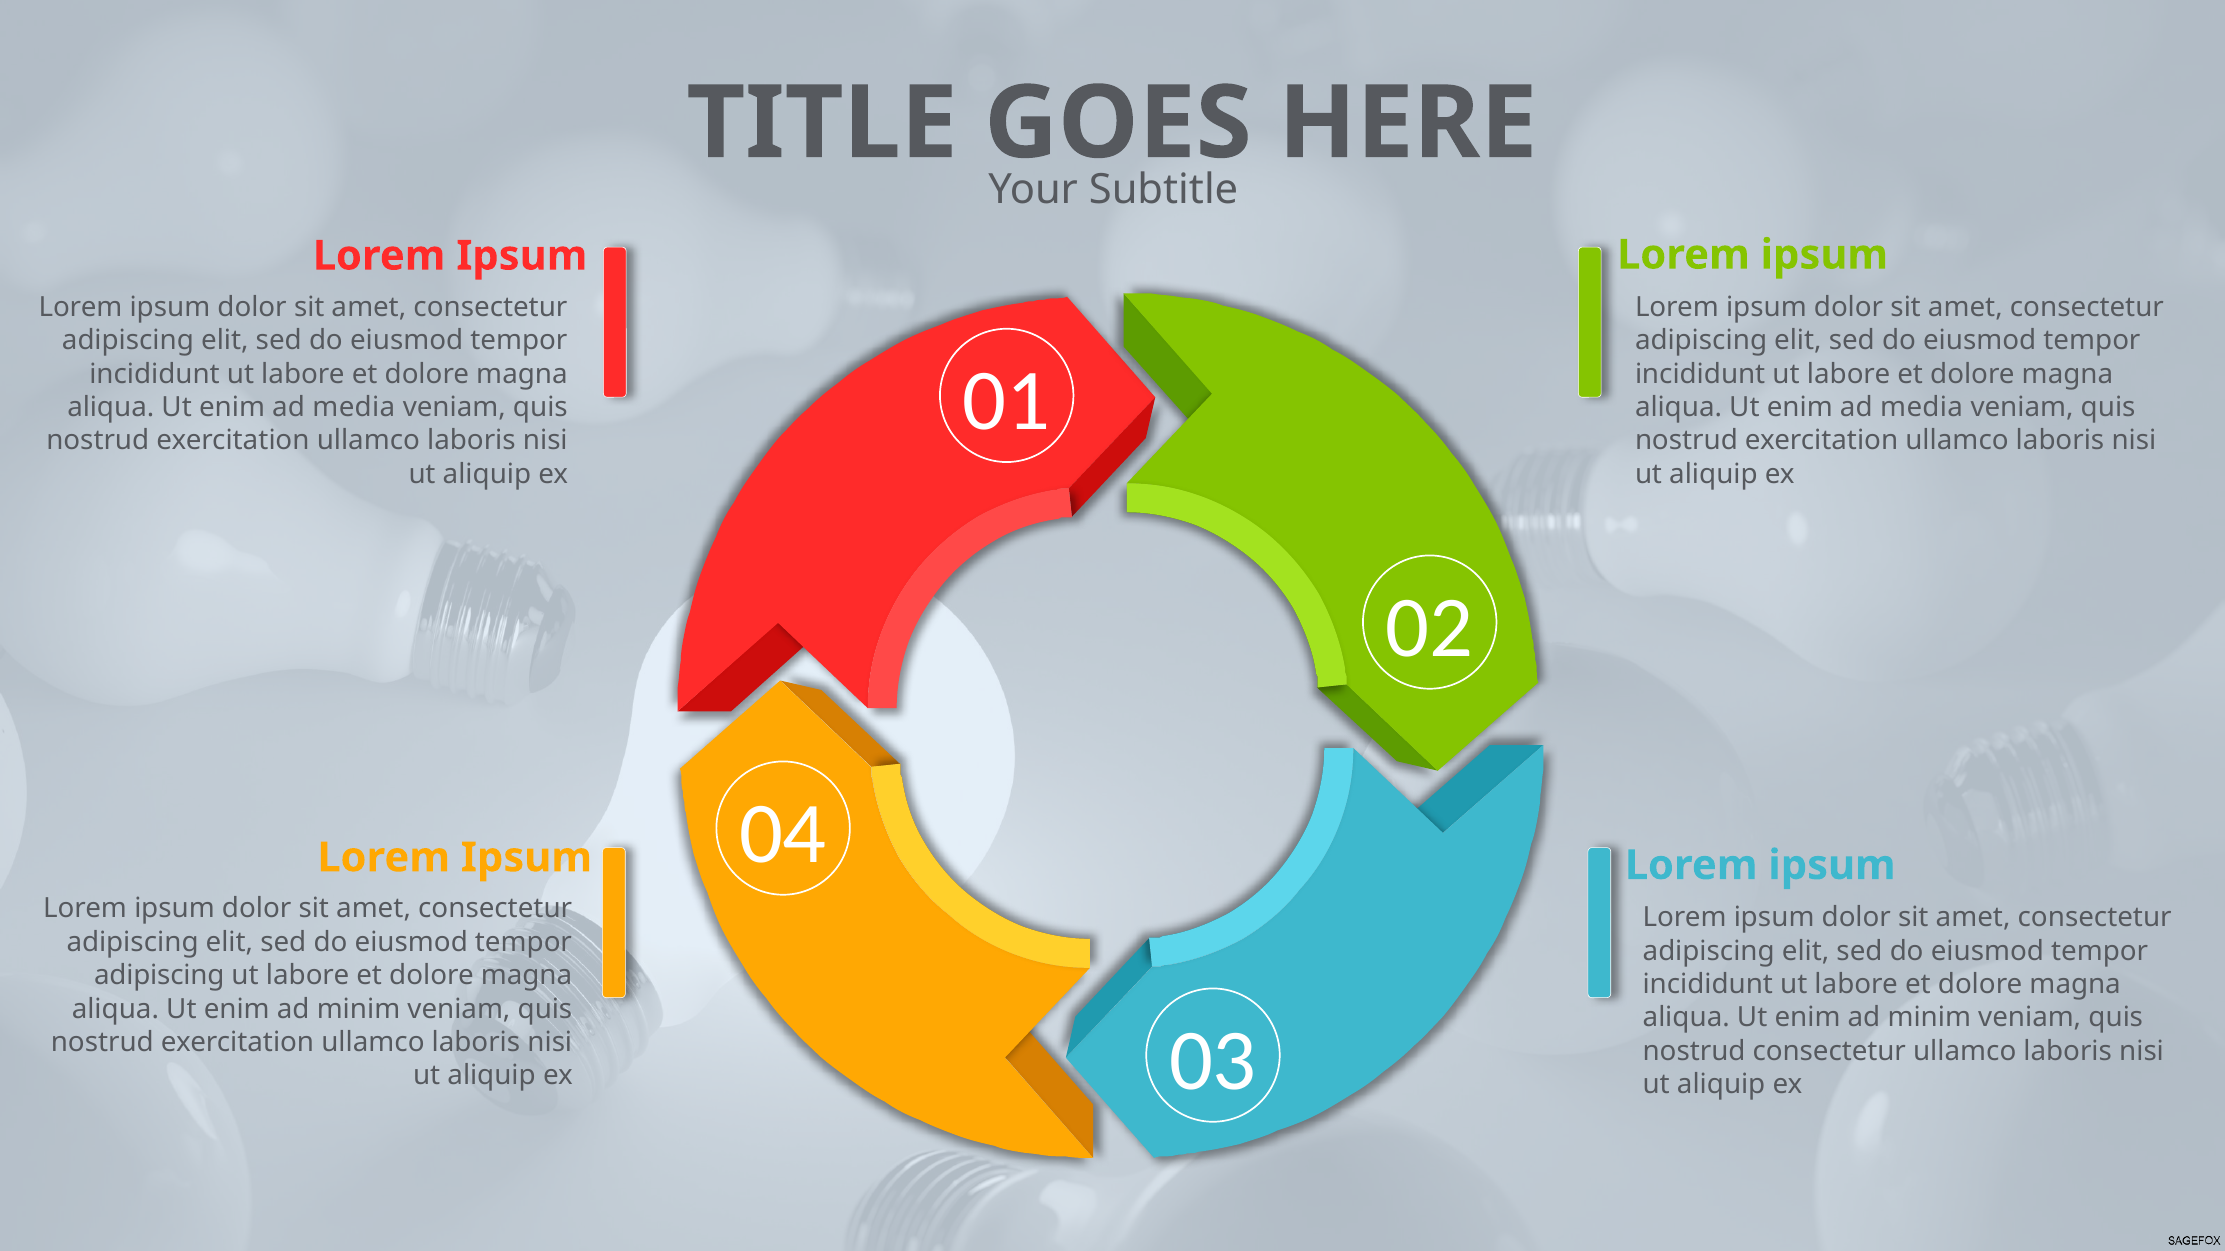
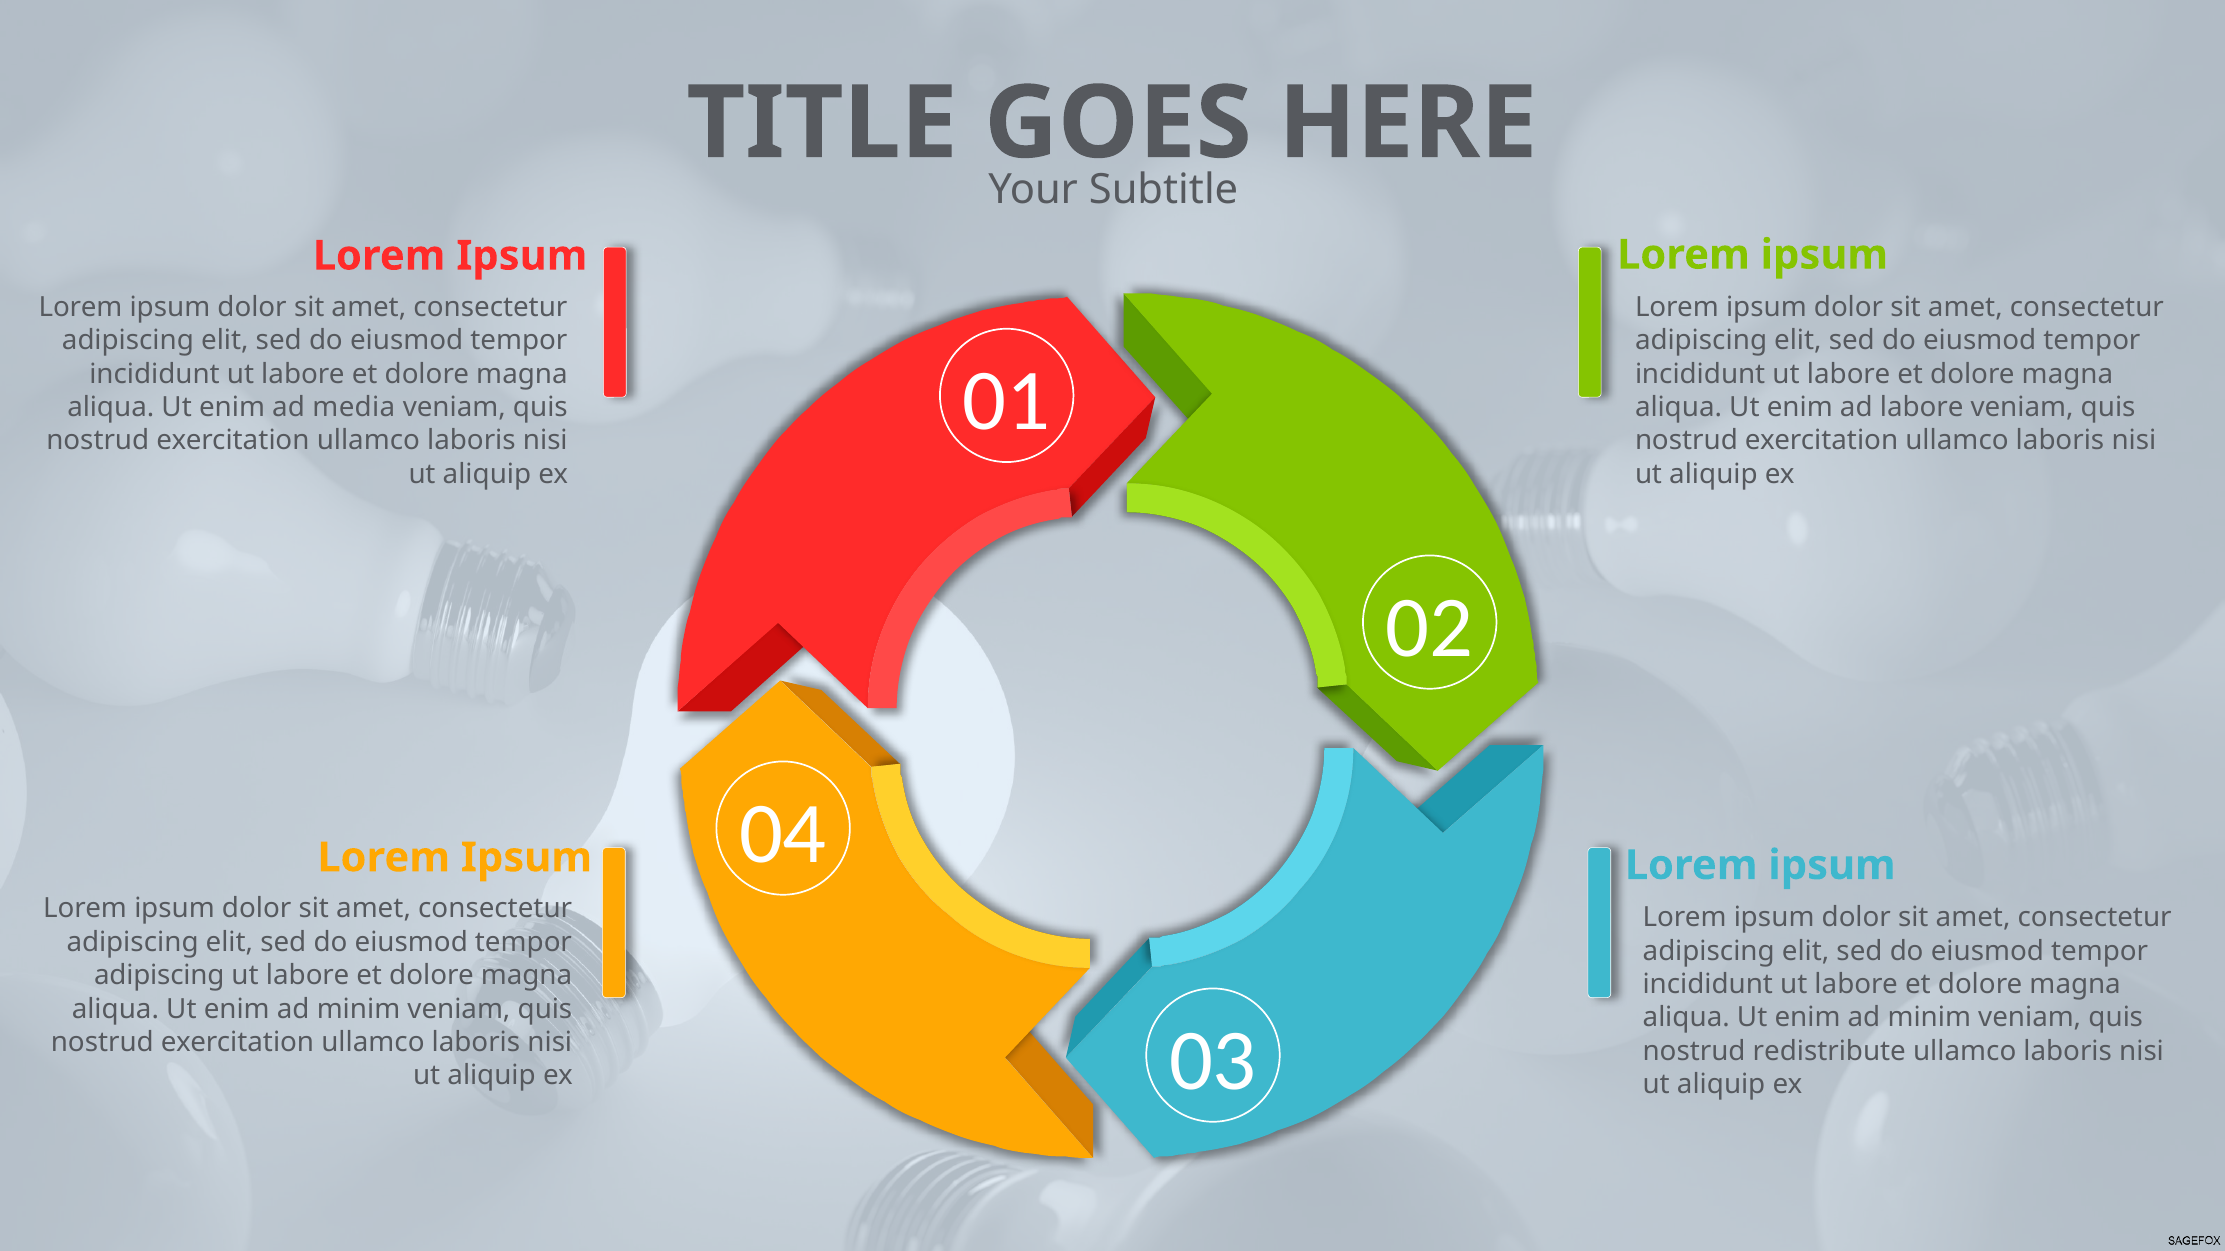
media: media -> labore (1922, 407)
nostrud consectetur: consectetur -> redistribute (1829, 1052)
